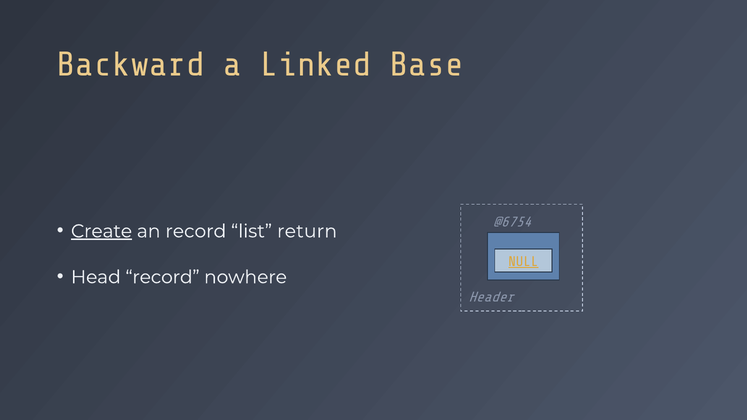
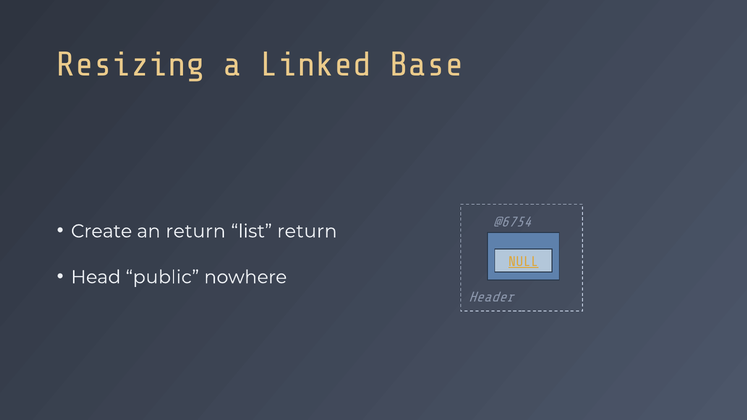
Backward: Backward -> Resizing (131, 64)
Create underline: present -> none (102, 231)
an record: record -> return (196, 231)
Head record: record -> public (162, 277)
